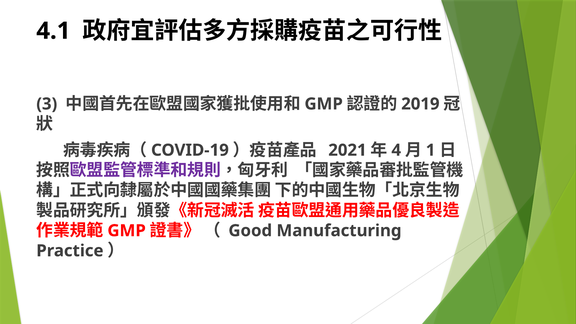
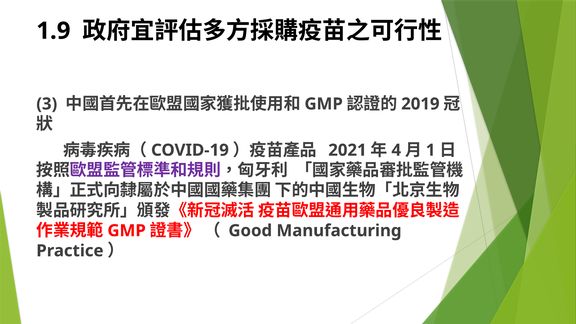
4.1: 4.1 -> 1.9 (53, 31)
